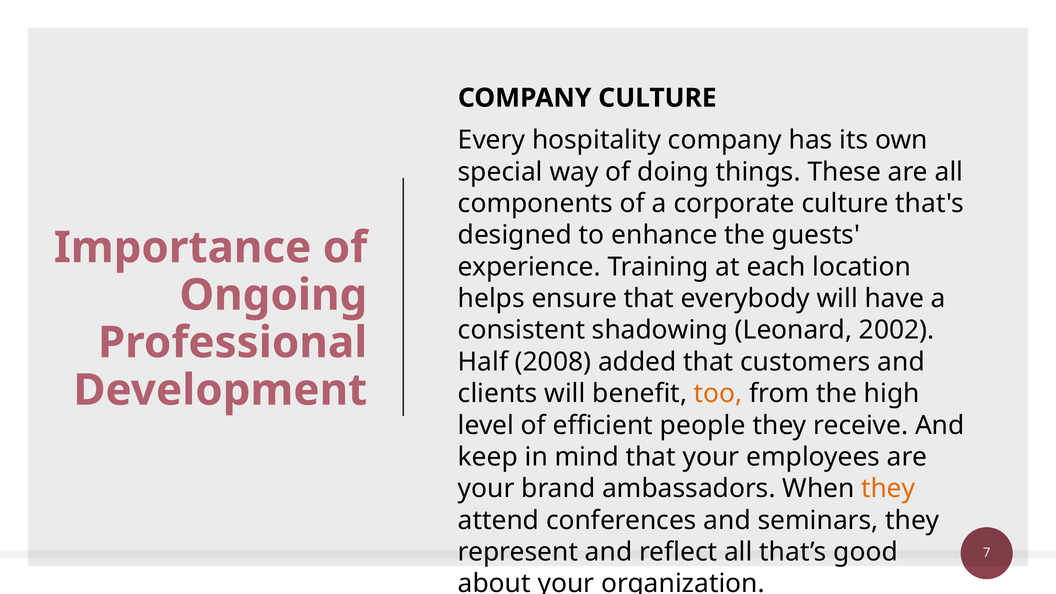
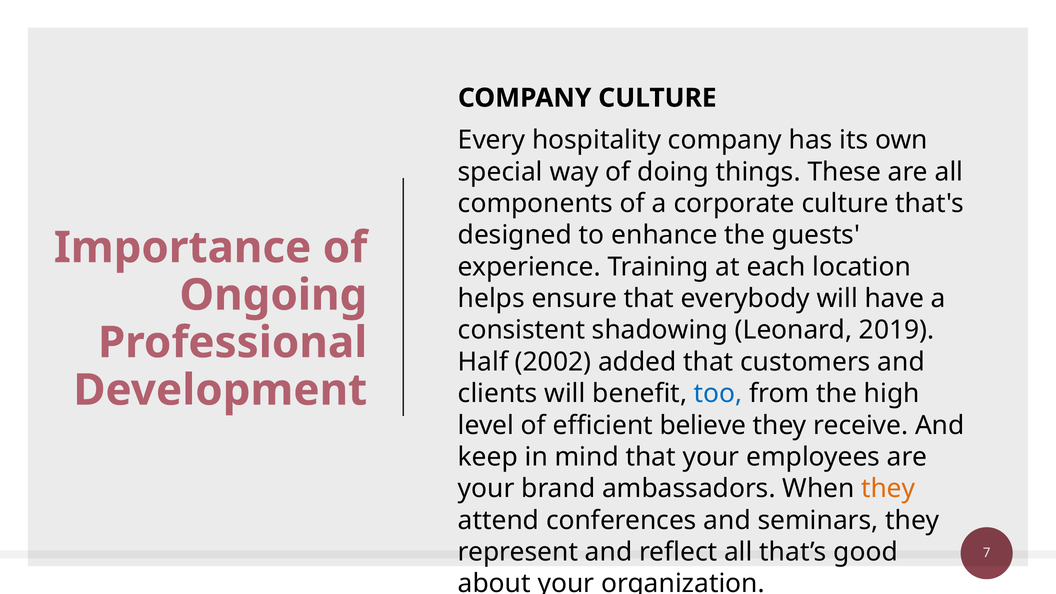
2002: 2002 -> 2019 (897, 330)
2008: 2008 -> 2002 (553, 362)
too colour: orange -> blue (718, 394)
people: people -> believe (703, 425)
